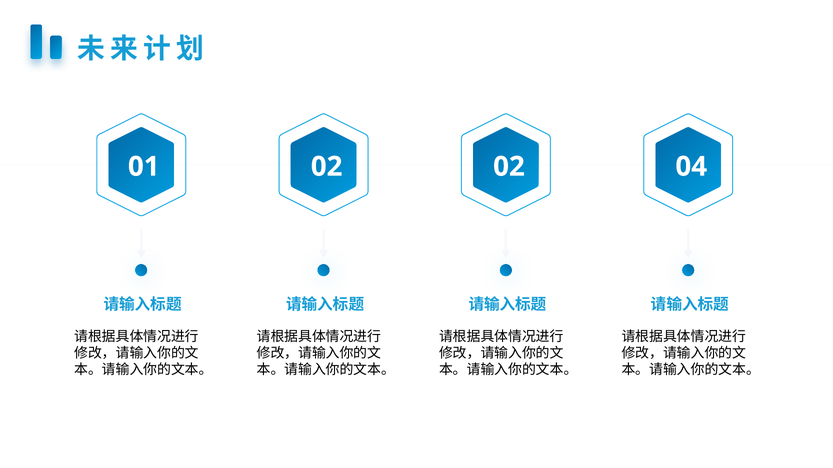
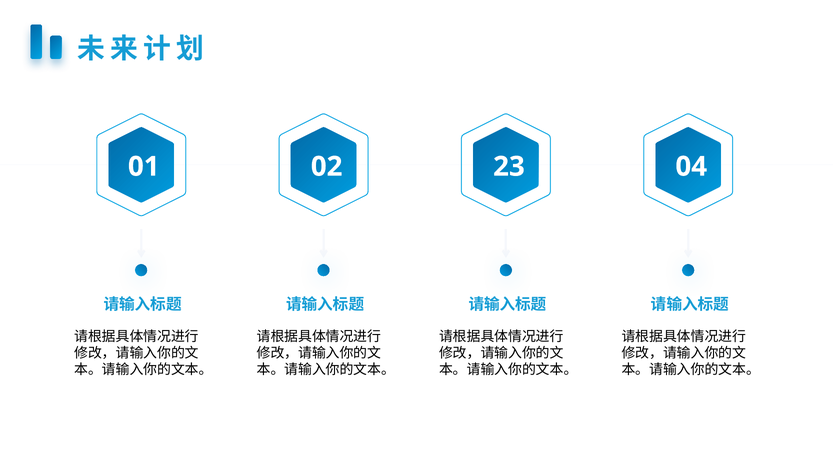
02 02: 02 -> 23 (509, 167)
